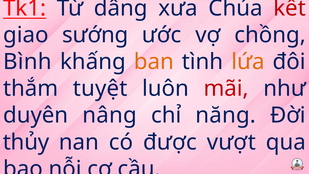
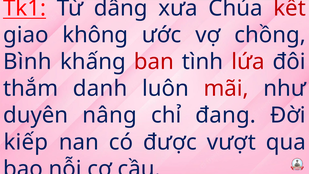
sướng: sướng -> không (95, 35)
ban colour: orange -> red (154, 62)
lứa colour: orange -> red (248, 62)
tuyệt: tuyệt -> danh (100, 88)
năng: năng -> đang (226, 115)
thủy: thủy -> kiếp (26, 142)
